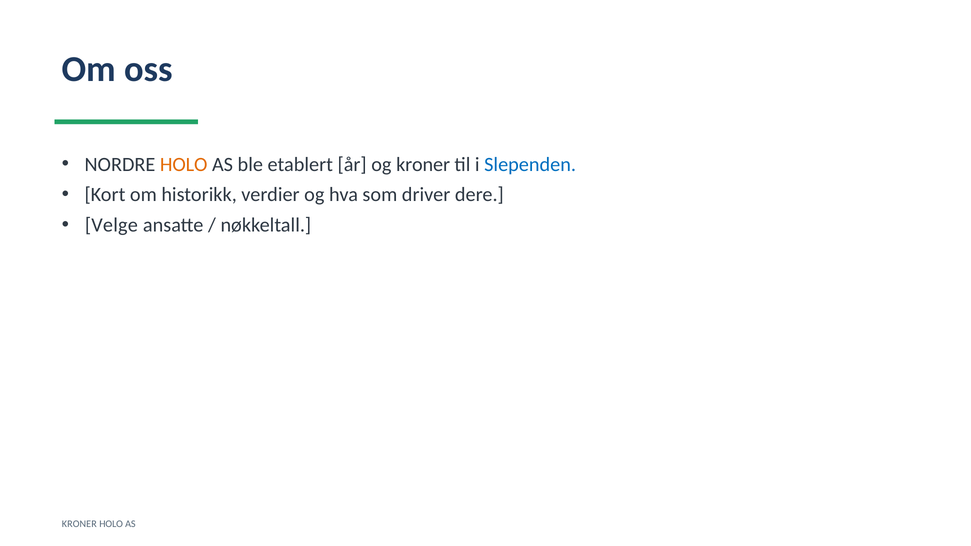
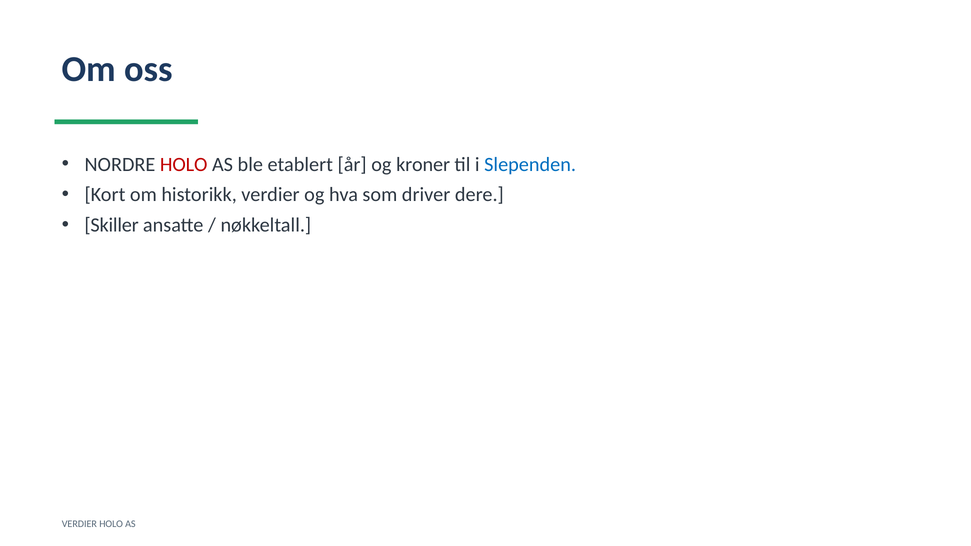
HOLO colour: orange -> red (184, 164)
Velge: Velge -> Skiller (112, 225)
KRONER: KRONER -> VERDIER (79, 524)
